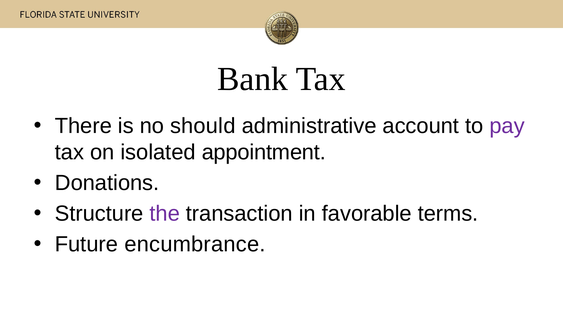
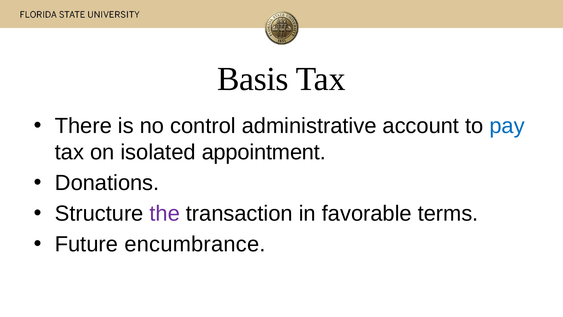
Bank: Bank -> Basis (253, 79)
should: should -> control (203, 126)
pay colour: purple -> blue (507, 126)
